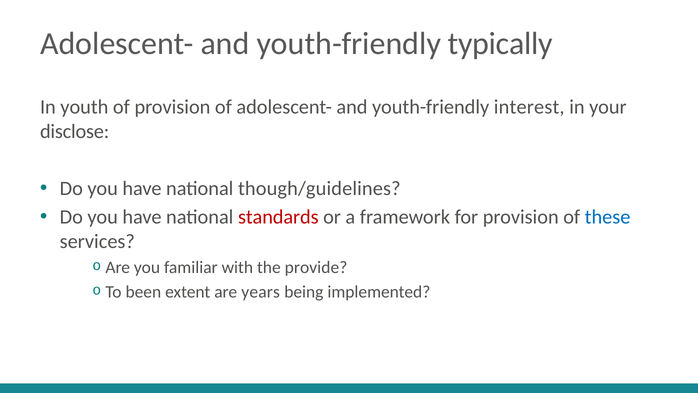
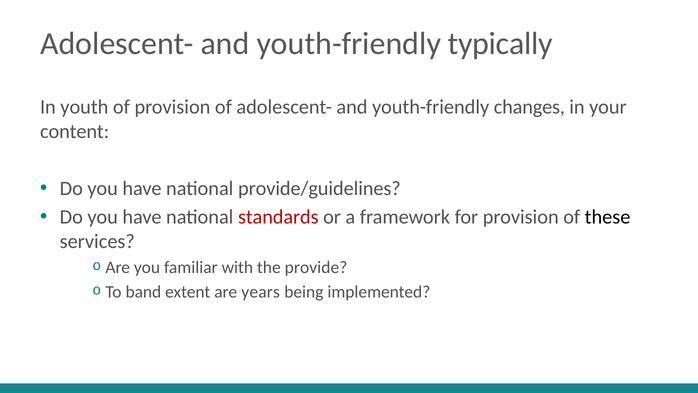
interest: interest -> changes (529, 107)
disclose: disclose -> content (75, 131)
though/guidelines: though/guidelines -> provide/guidelines (319, 188)
these colour: blue -> black (608, 217)
been: been -> band (143, 292)
